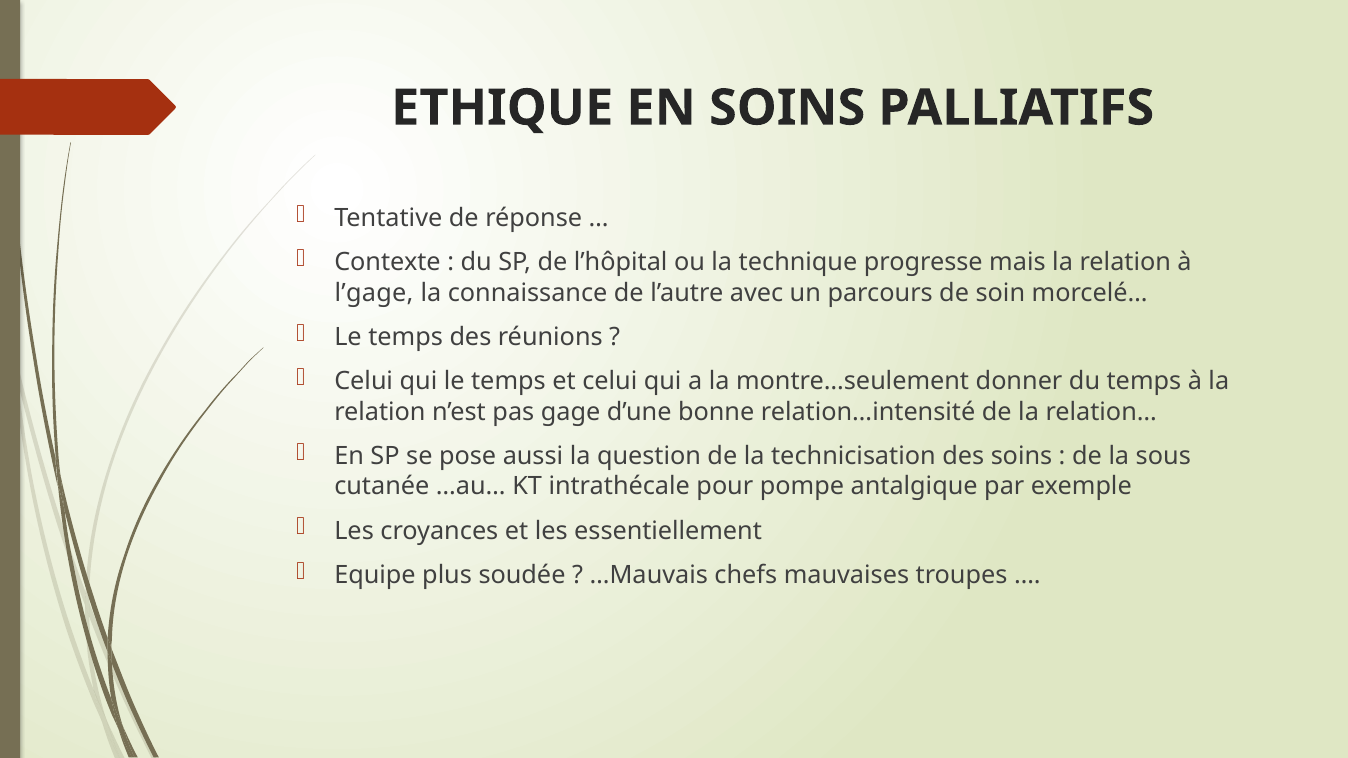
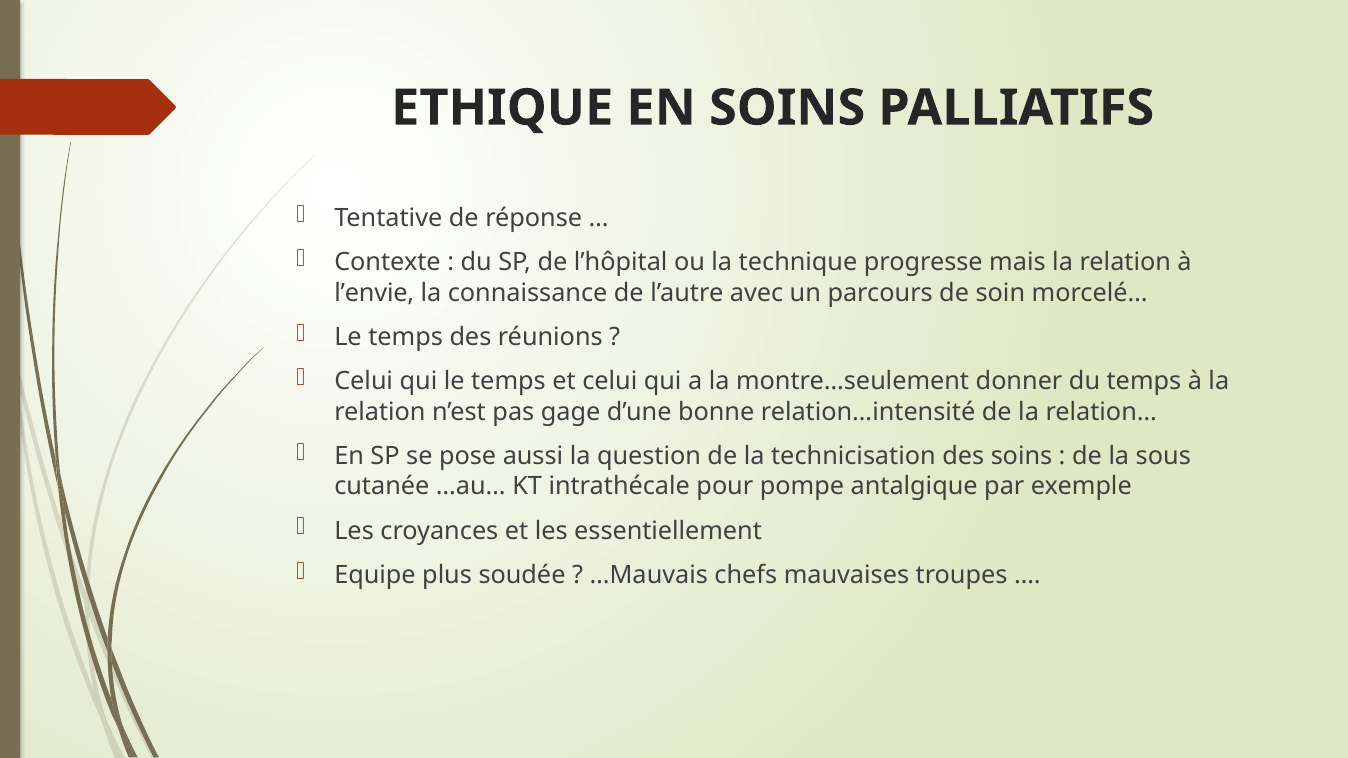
l’gage: l’gage -> l’envie (374, 293)
